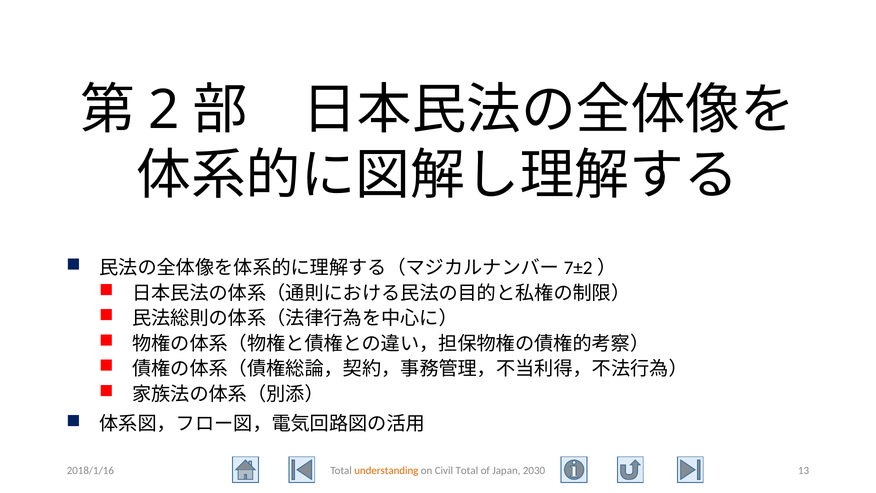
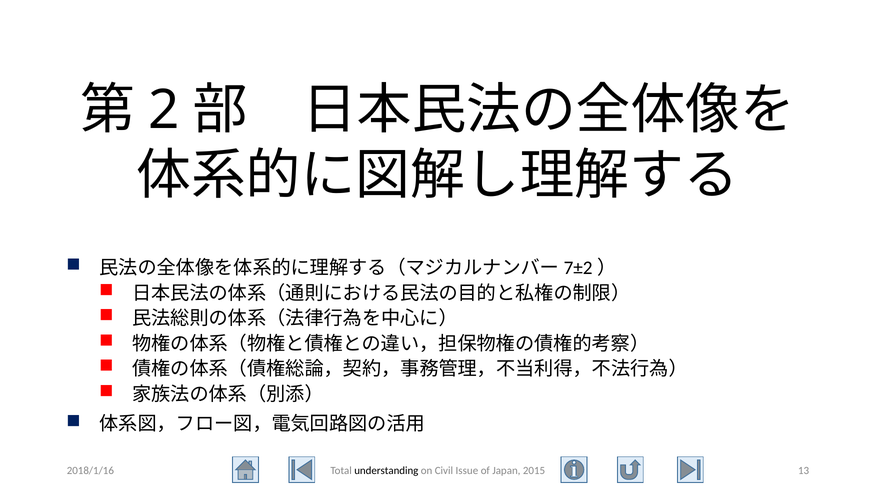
understanding colour: orange -> black (386, 471)
Civil Total: Total -> Issue (467, 471)
2030: 2030 -> 2015 (534, 471)
